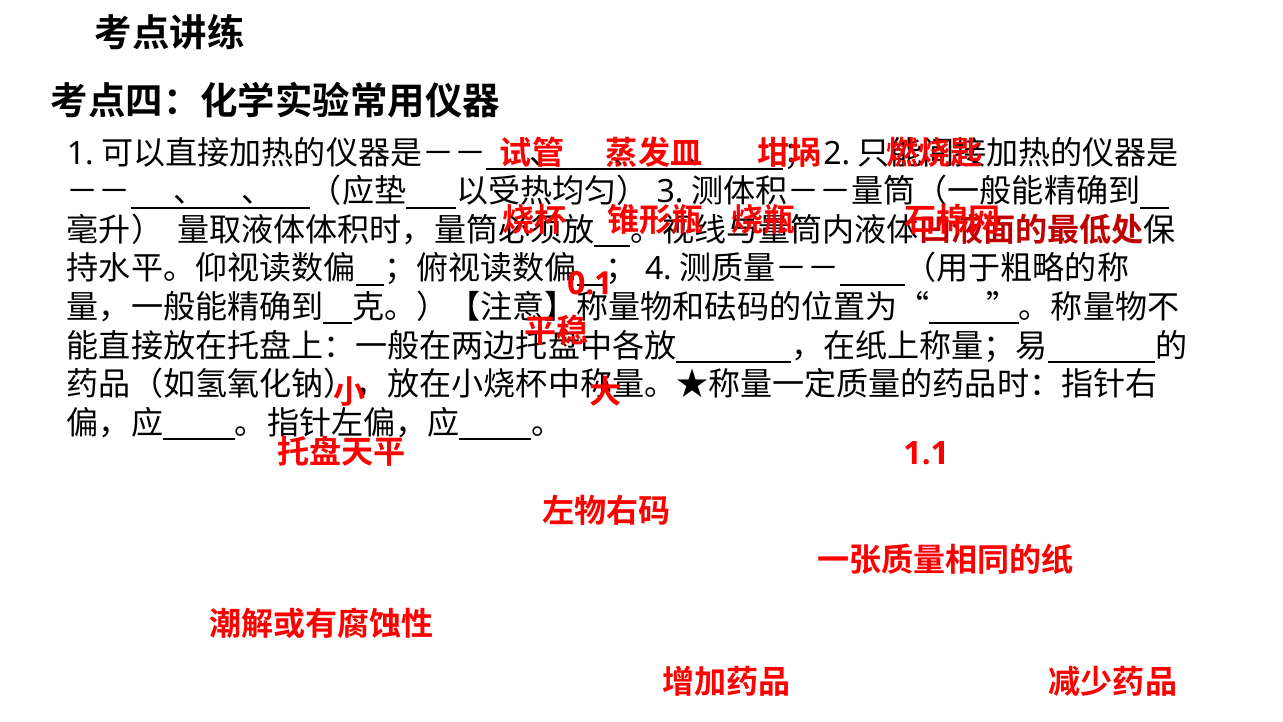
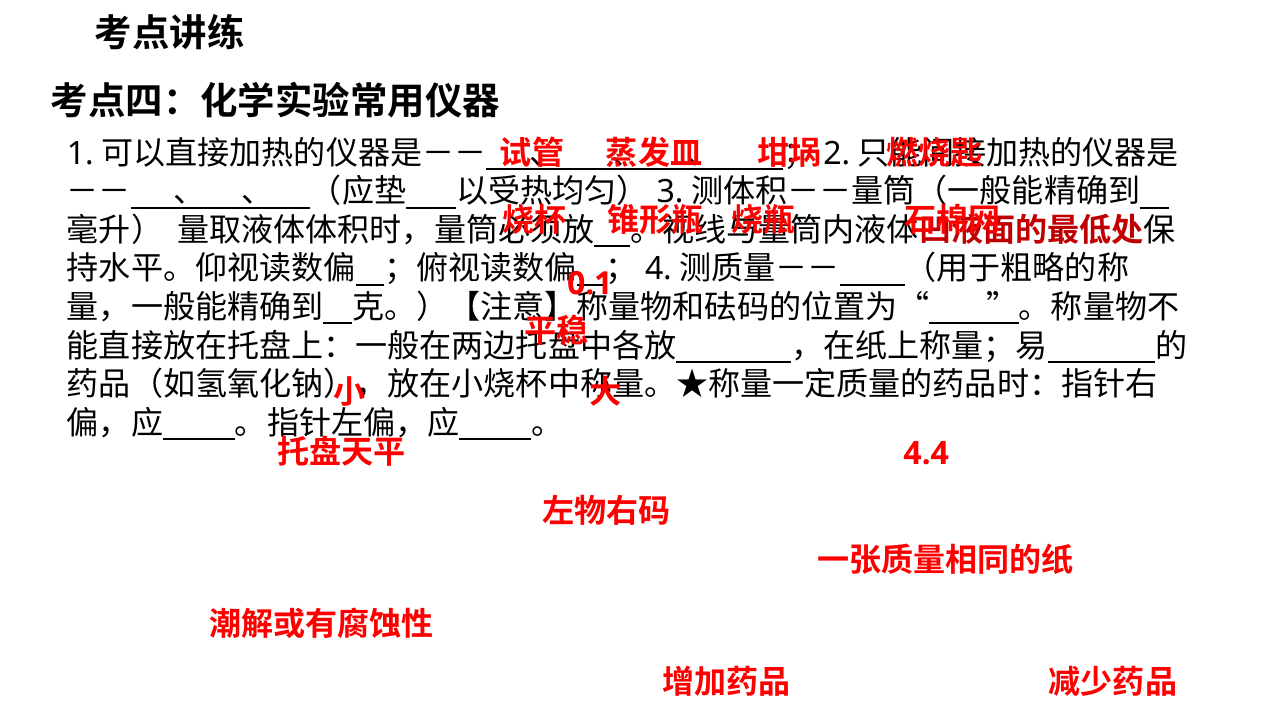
1.1: 1.1 -> 4.4 (926, 453)
